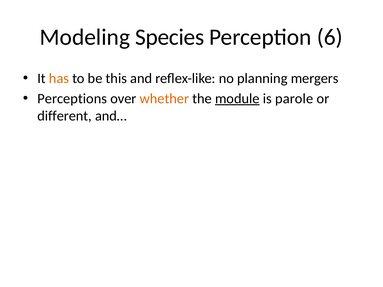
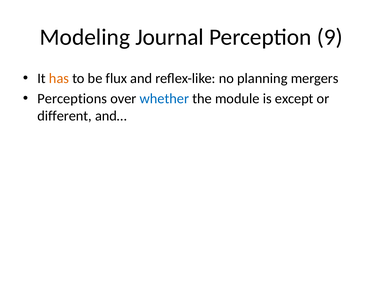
Species: Species -> Journal (170, 37)
6: 6 -> 9 (330, 37)
this: this -> flux (116, 79)
whether colour: orange -> blue (164, 99)
module underline: present -> none (237, 99)
parole: parole -> except (294, 99)
